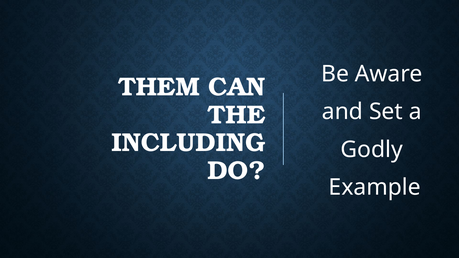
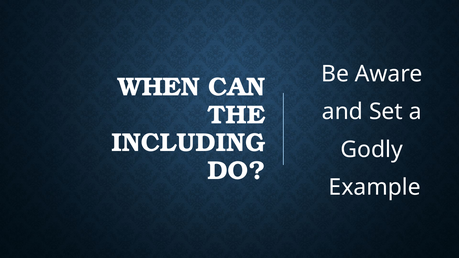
THEM: THEM -> WHEN (159, 87)
